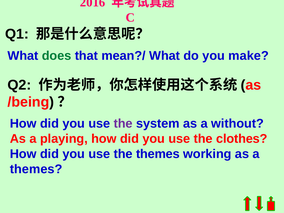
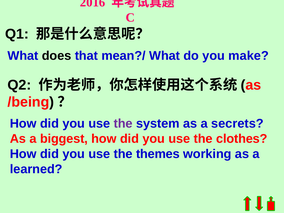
does colour: green -> black (57, 56)
without: without -> secrets (237, 124)
playing: playing -> biggest (64, 139)
themes: themes -> learned (36, 169)
